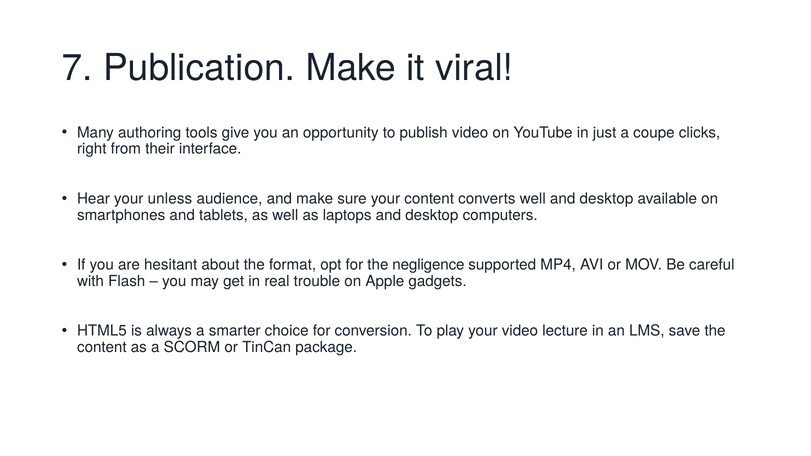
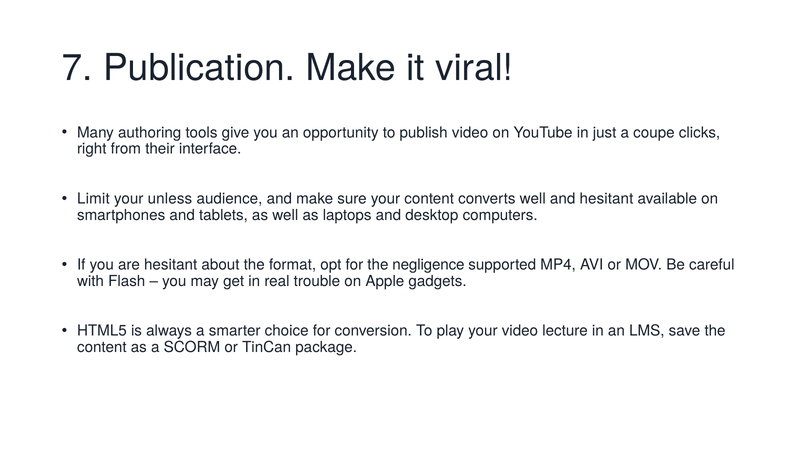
Hear: Hear -> Limit (93, 199)
well and desktop: desktop -> hesitant (606, 199)
